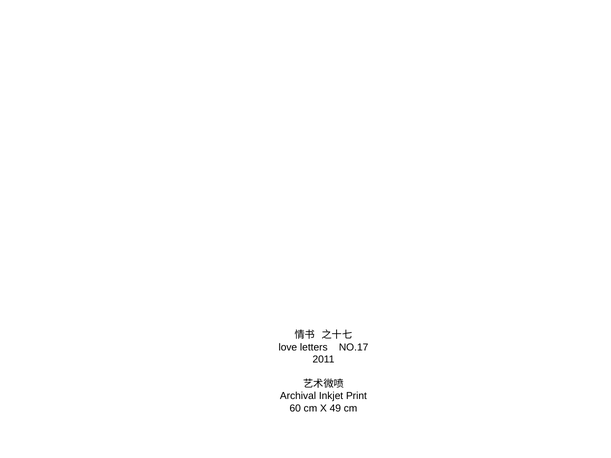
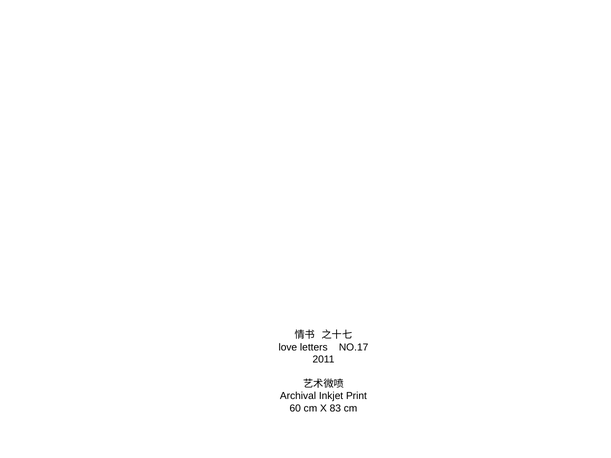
49: 49 -> 83 (335, 408)
